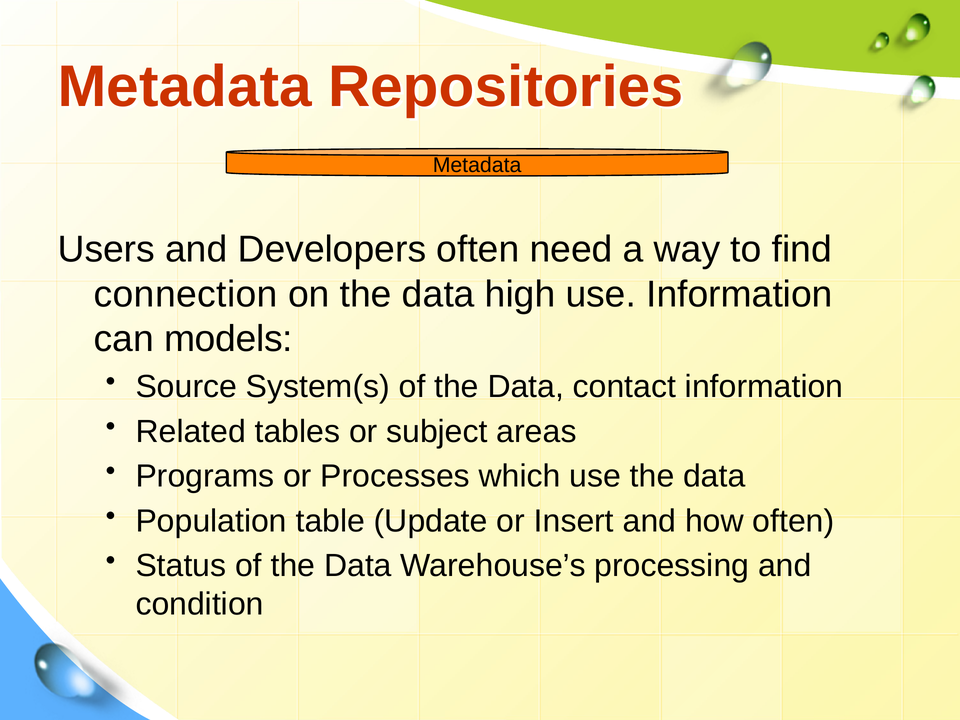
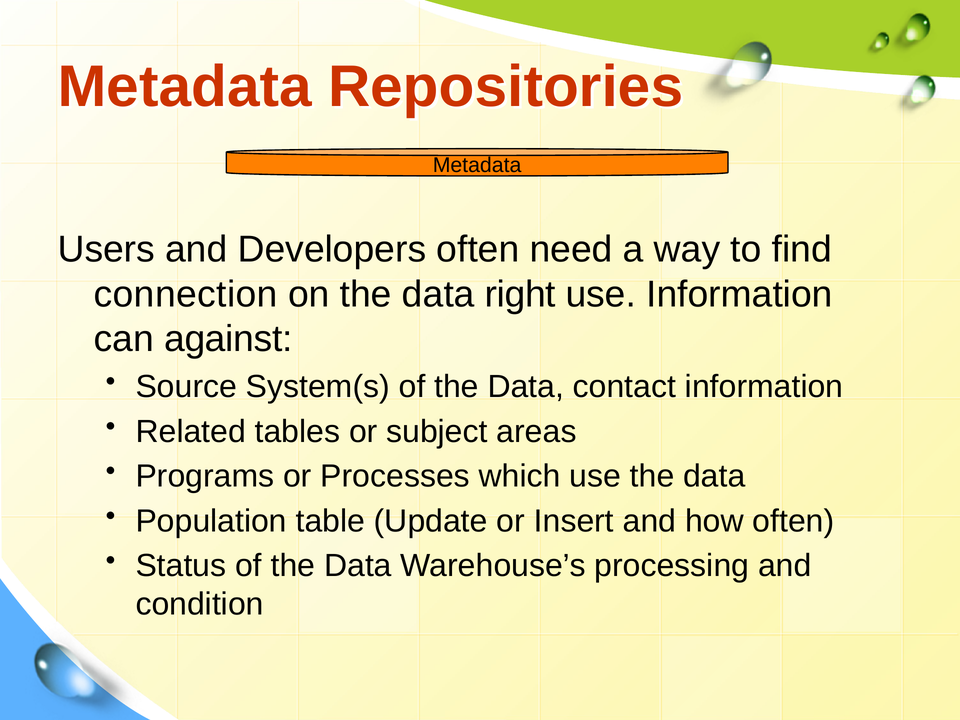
high: high -> right (520, 294)
models: models -> against (228, 339)
